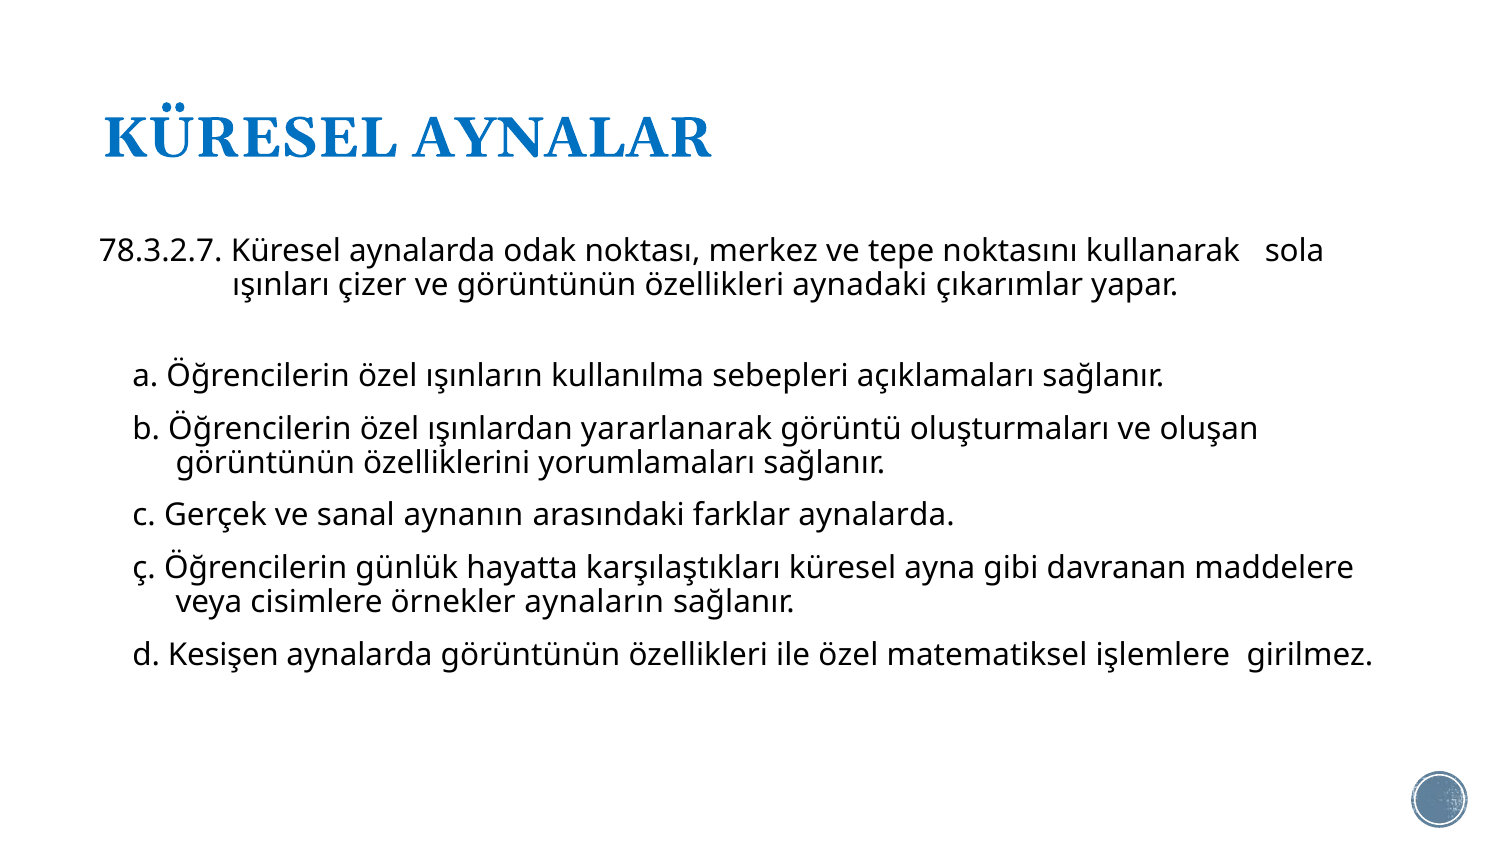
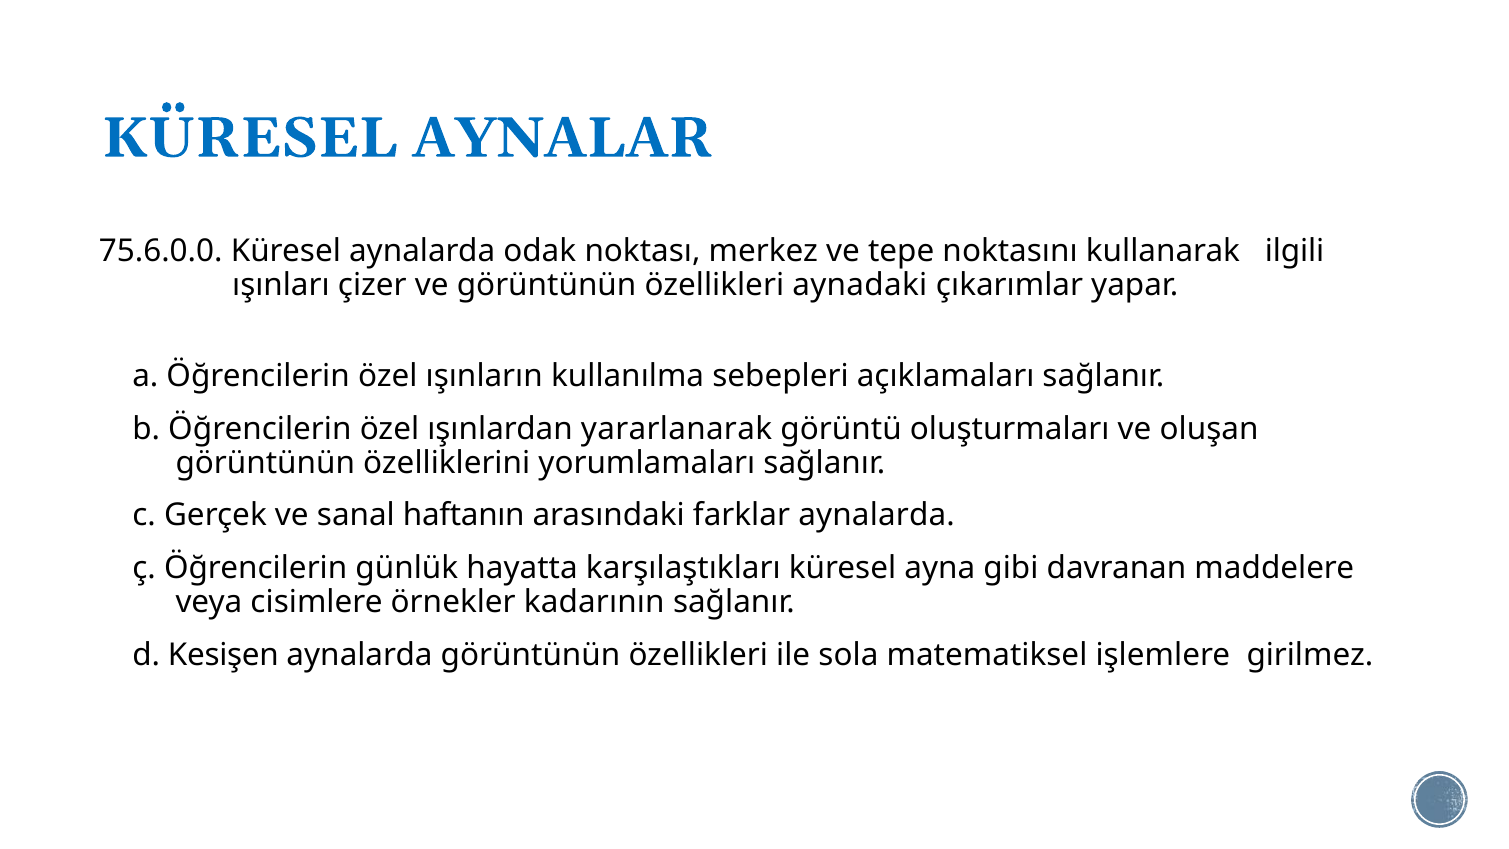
78.3.2.7: 78.3.2.7 -> 75.6.0.0 (161, 251)
sola: sola -> ilgili (1295, 251)
aynanın: aynanın -> haftanın (464, 515)
aynaların: aynaların -> kadarının (594, 602)
ile özel: özel -> sola (848, 655)
